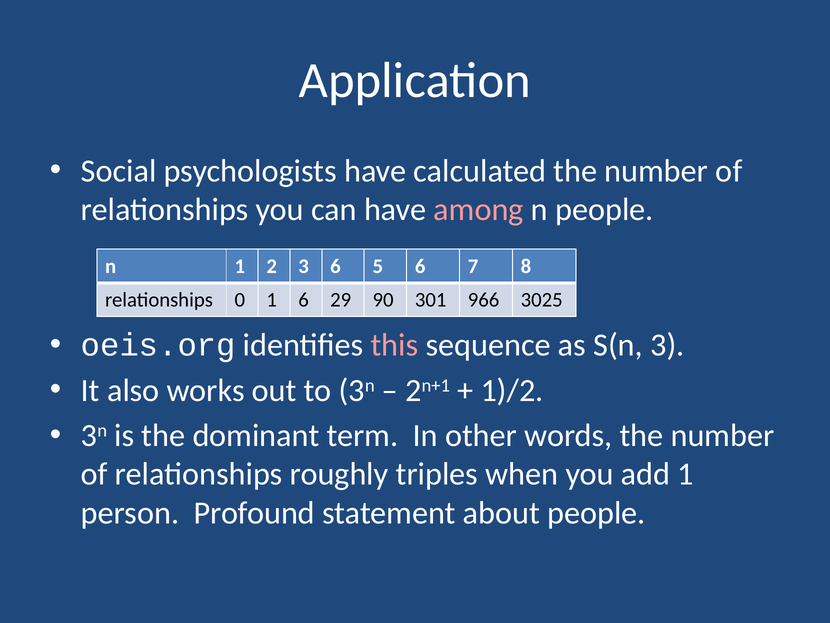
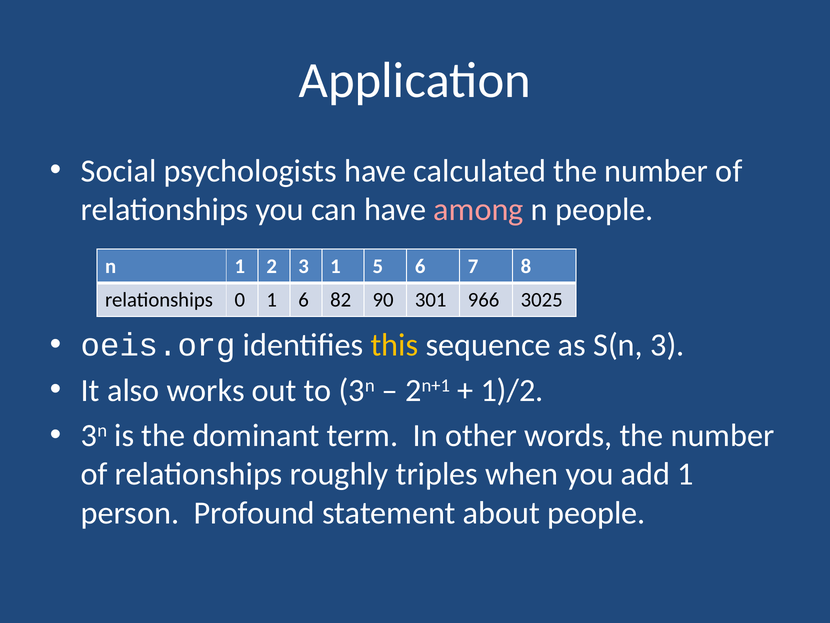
3 6: 6 -> 1 (335, 266)
29: 29 -> 82 (341, 300)
this colour: pink -> yellow (395, 345)
